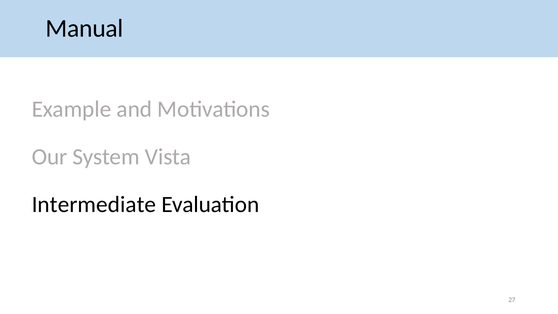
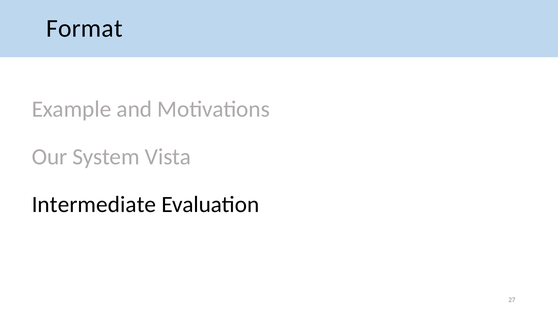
Manual: Manual -> Format (84, 28)
